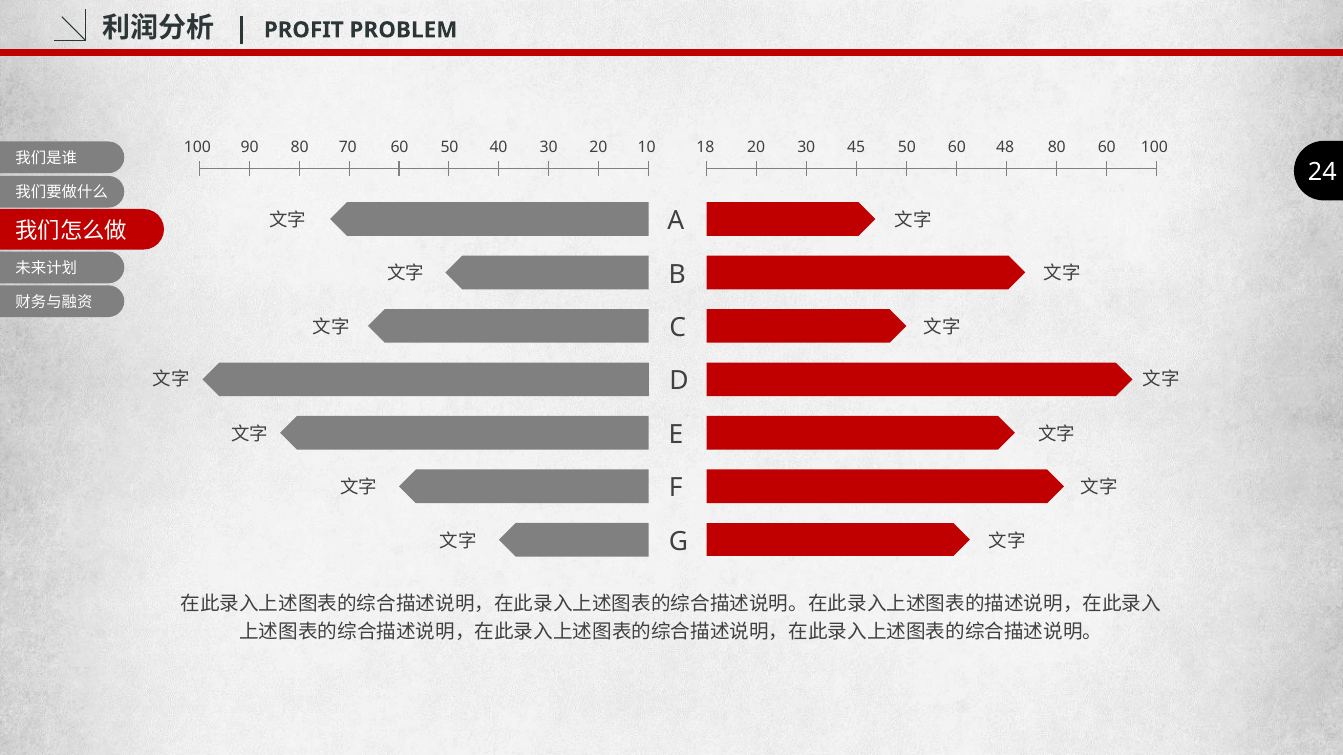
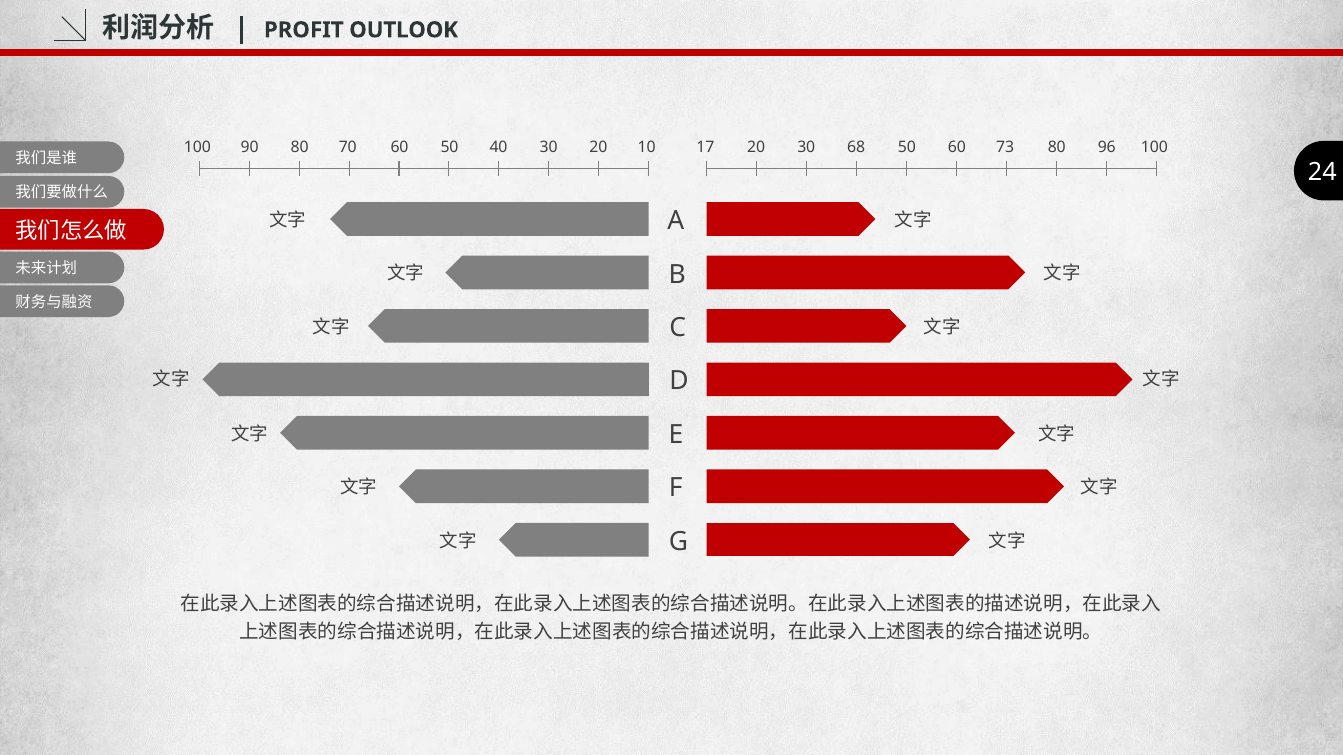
PROBLEM: PROBLEM -> OUTLOOK (404, 30)
18: 18 -> 17 (705, 147)
45: 45 -> 68 (856, 147)
48: 48 -> 73 (1005, 147)
80 60: 60 -> 96 (1107, 147)
